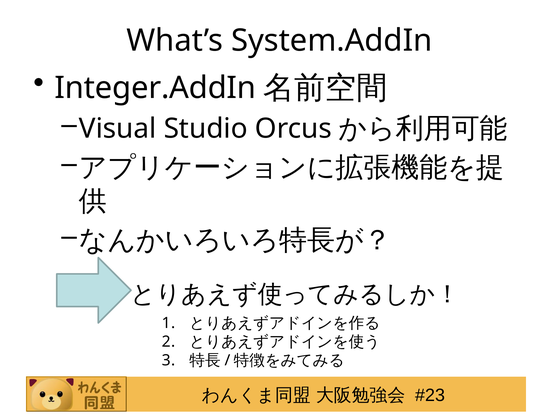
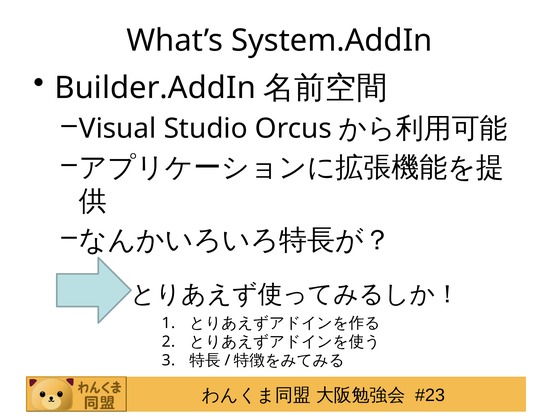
Integer.AddIn: Integer.AddIn -> Builder.AddIn (155, 88)
